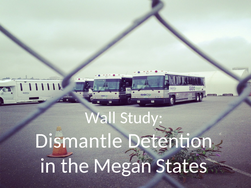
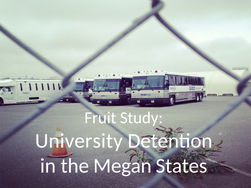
Wall: Wall -> Fruit (100, 118)
Dismantle: Dismantle -> University (79, 141)
